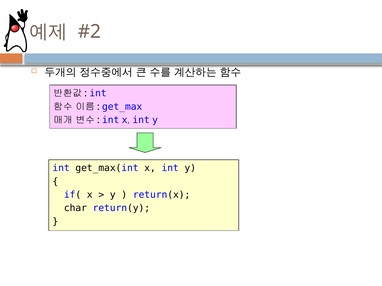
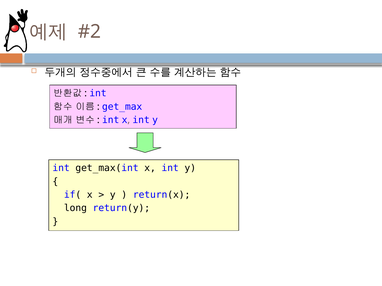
char: char -> long (75, 208)
